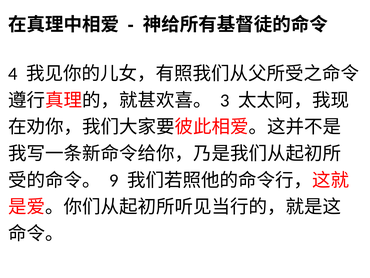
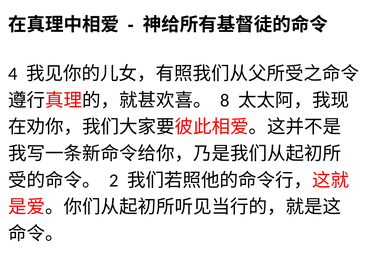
3: 3 -> 8 (225, 100)
9: 9 -> 2 (114, 180)
